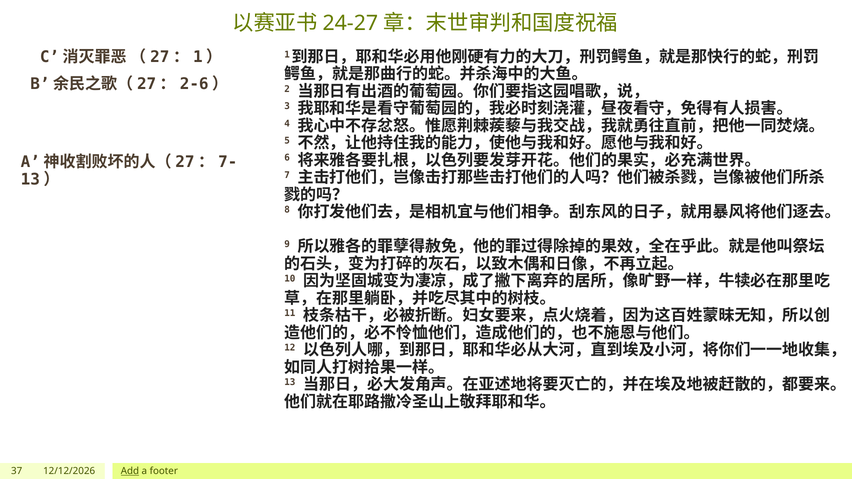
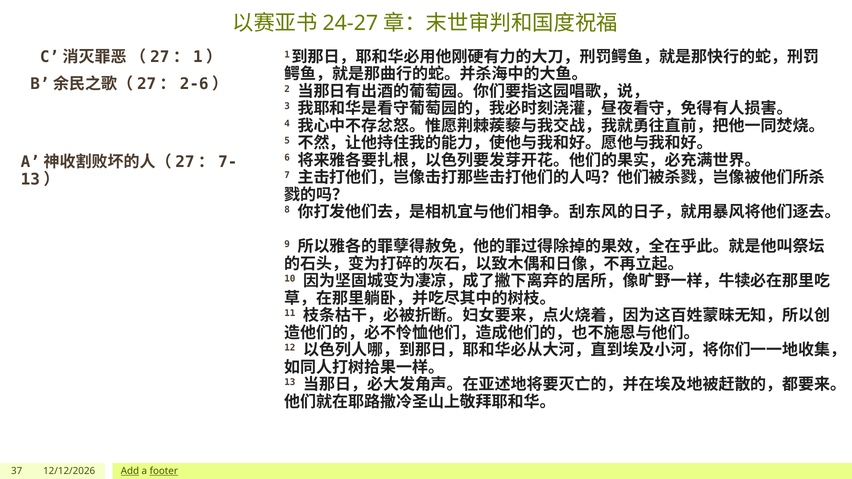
footer underline: none -> present (164, 471)
